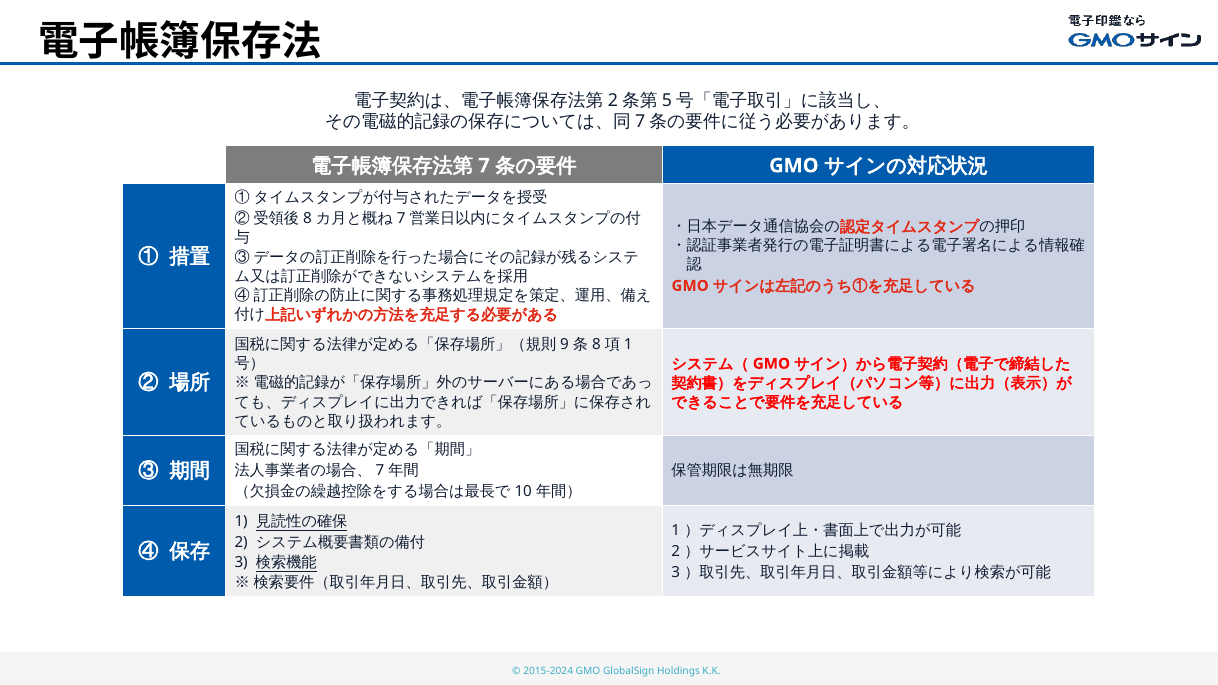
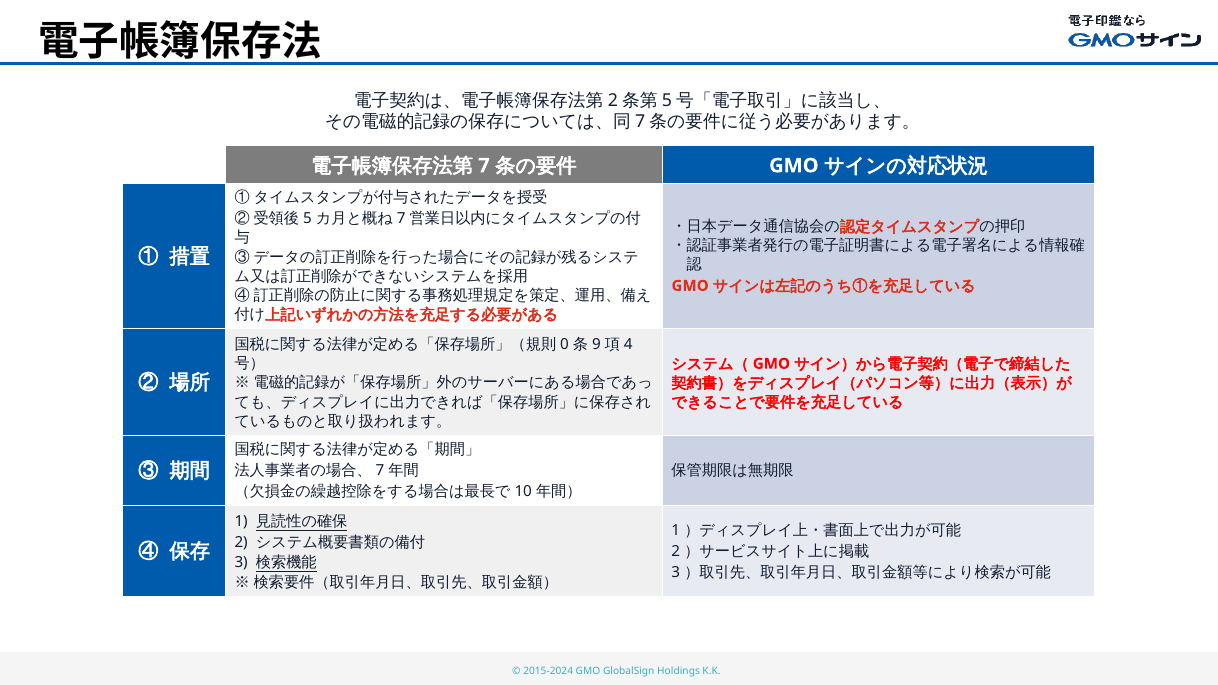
8: 8 -> 5 (307, 219)
9: 9 -> 0 (565, 345)
8: 8 -> 9 (596, 345)
1: 1 -> 4 (628, 345)
